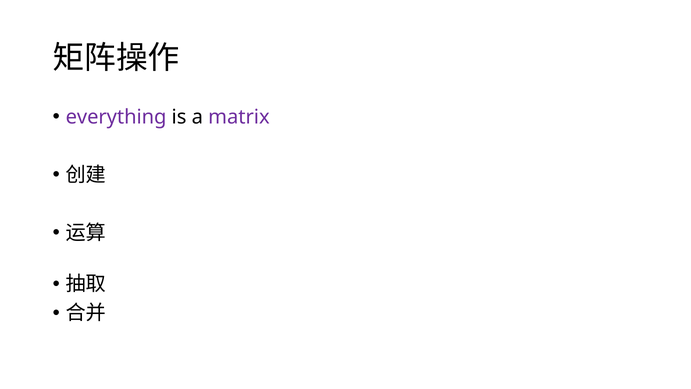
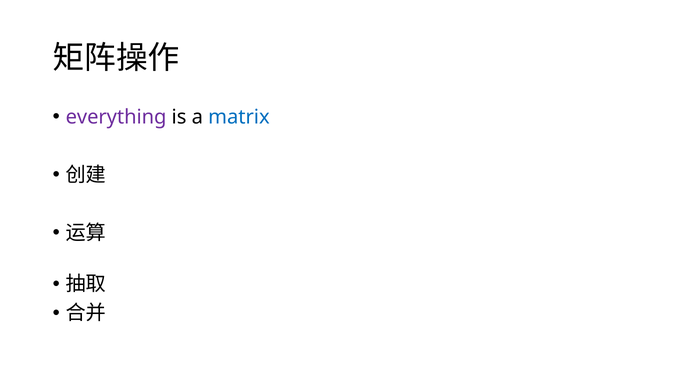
matrix colour: purple -> blue (239, 117)
